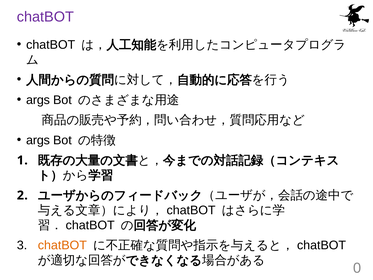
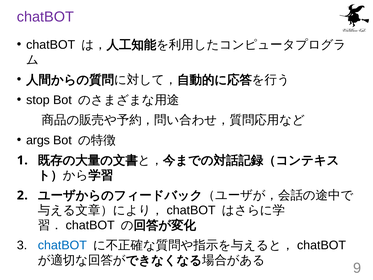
args: args -> stop (38, 100)
chatBOT colour: orange -> blue (62, 245)
0: 0 -> 9 (357, 268)
